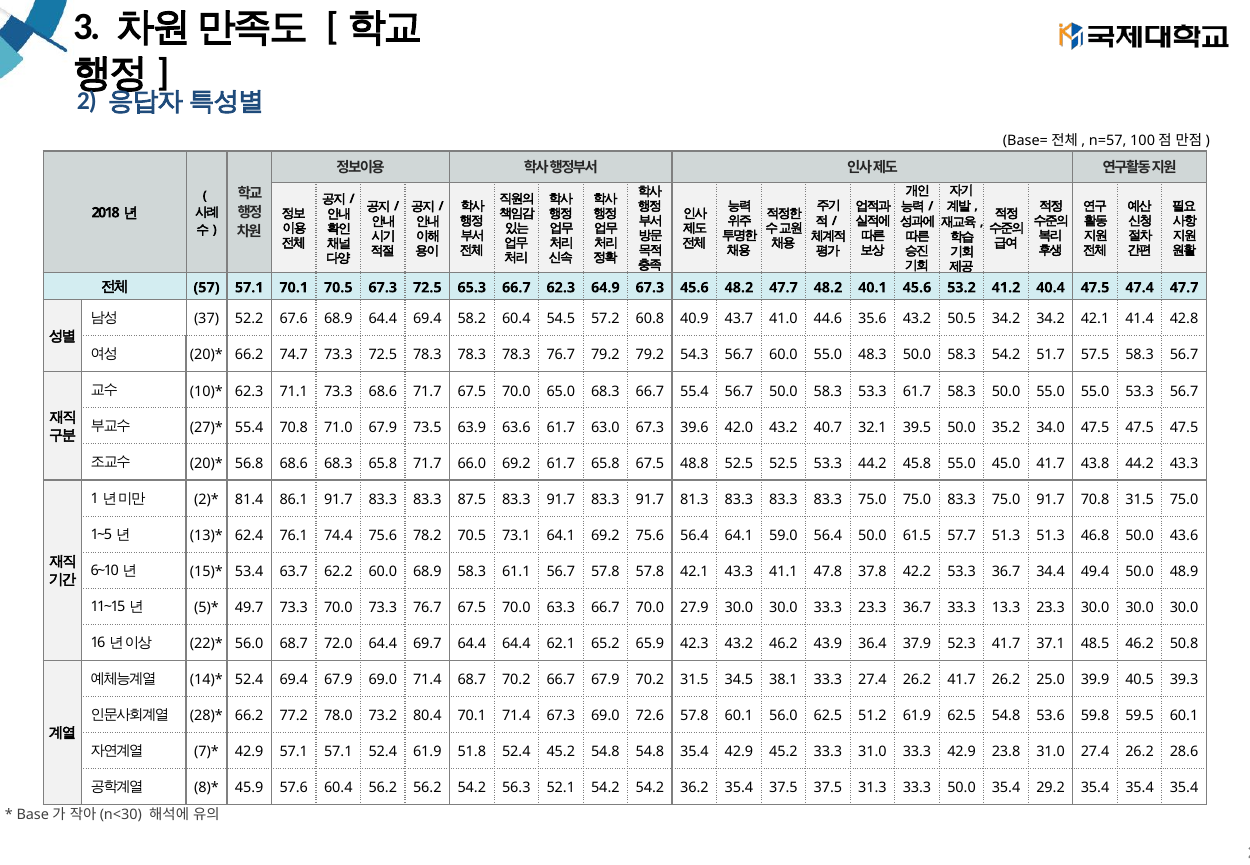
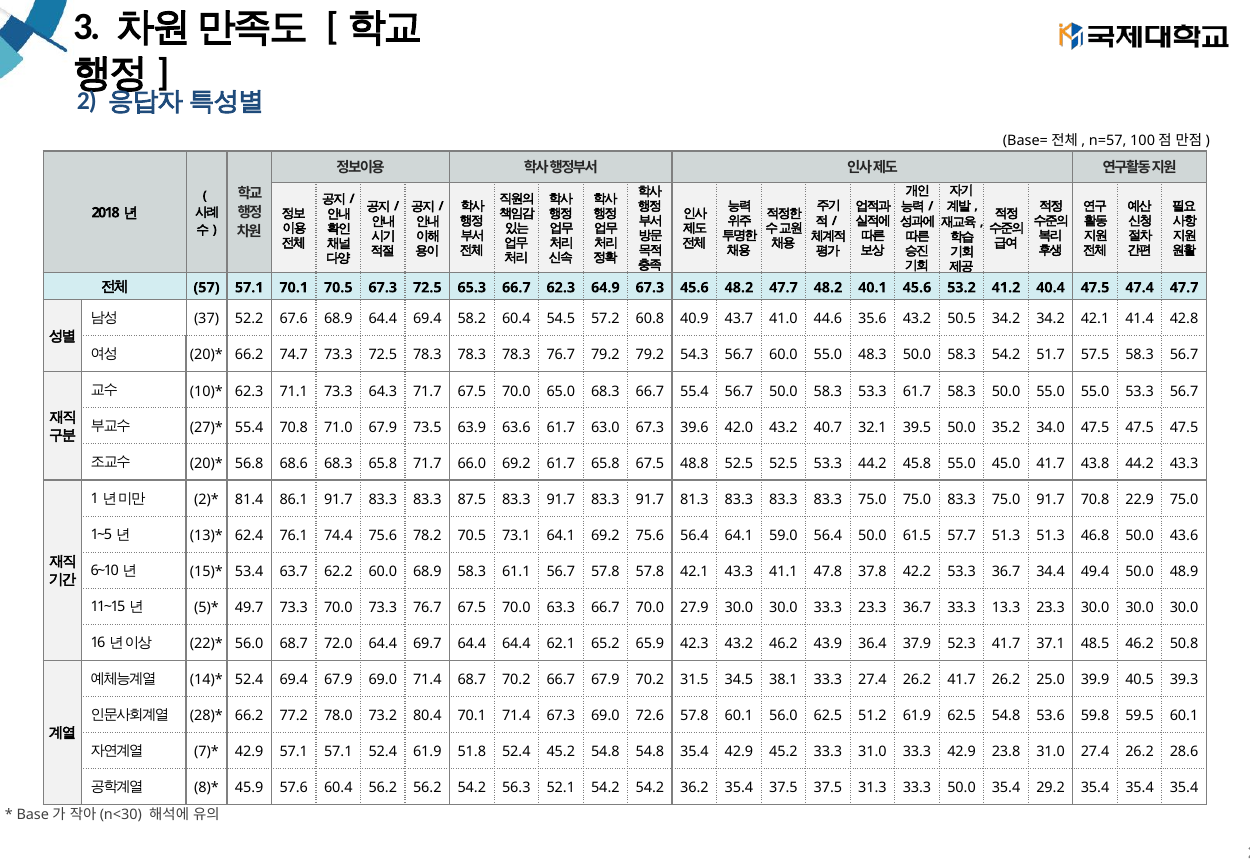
73.3 68.6: 68.6 -> 64.3 (383, 391)
70.8 31.5: 31.5 -> 22.9 (1140, 500)
